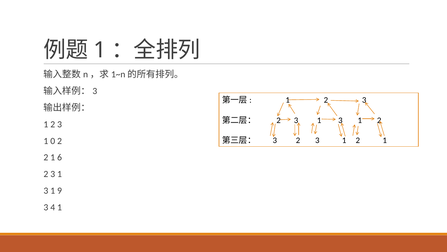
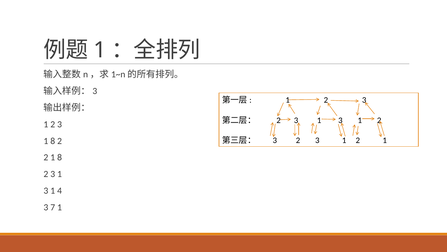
0: 0 -> 8 (53, 141)
2 1 6: 6 -> 8 (60, 157)
9: 9 -> 4 (60, 190)
4: 4 -> 7 (53, 207)
